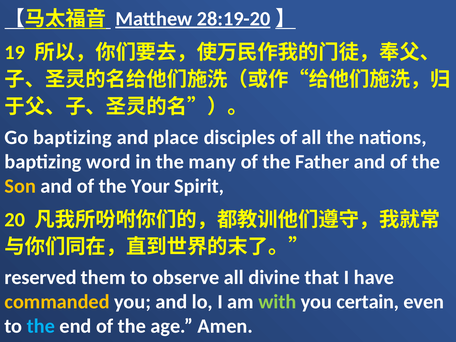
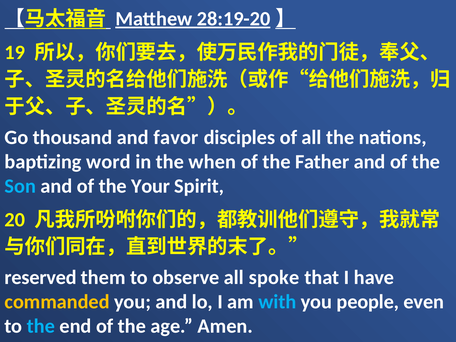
Go baptizing: baptizing -> thousand (73, 137)
place: place -> favor (176, 137)
many: many -> when (212, 162)
Son colour: yellow -> light blue (20, 186)
divine: divine -> spoke (274, 278)
with colour: light green -> light blue (277, 302)
certain: certain -> people (368, 302)
